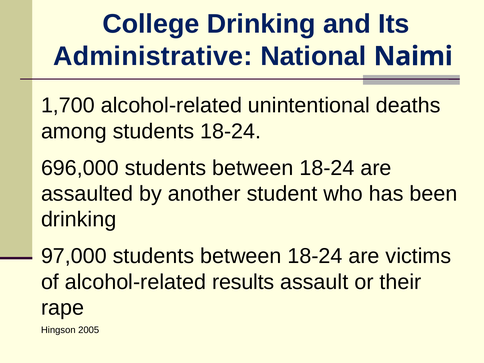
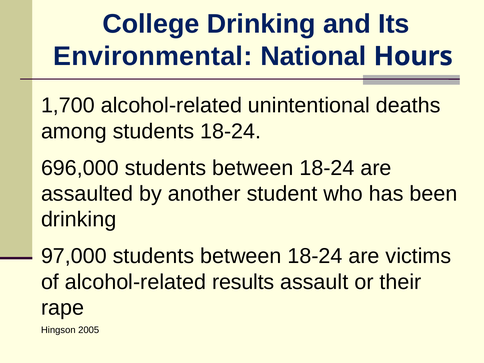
Administrative: Administrative -> Environmental (153, 56)
Naimi: Naimi -> Hours (413, 56)
